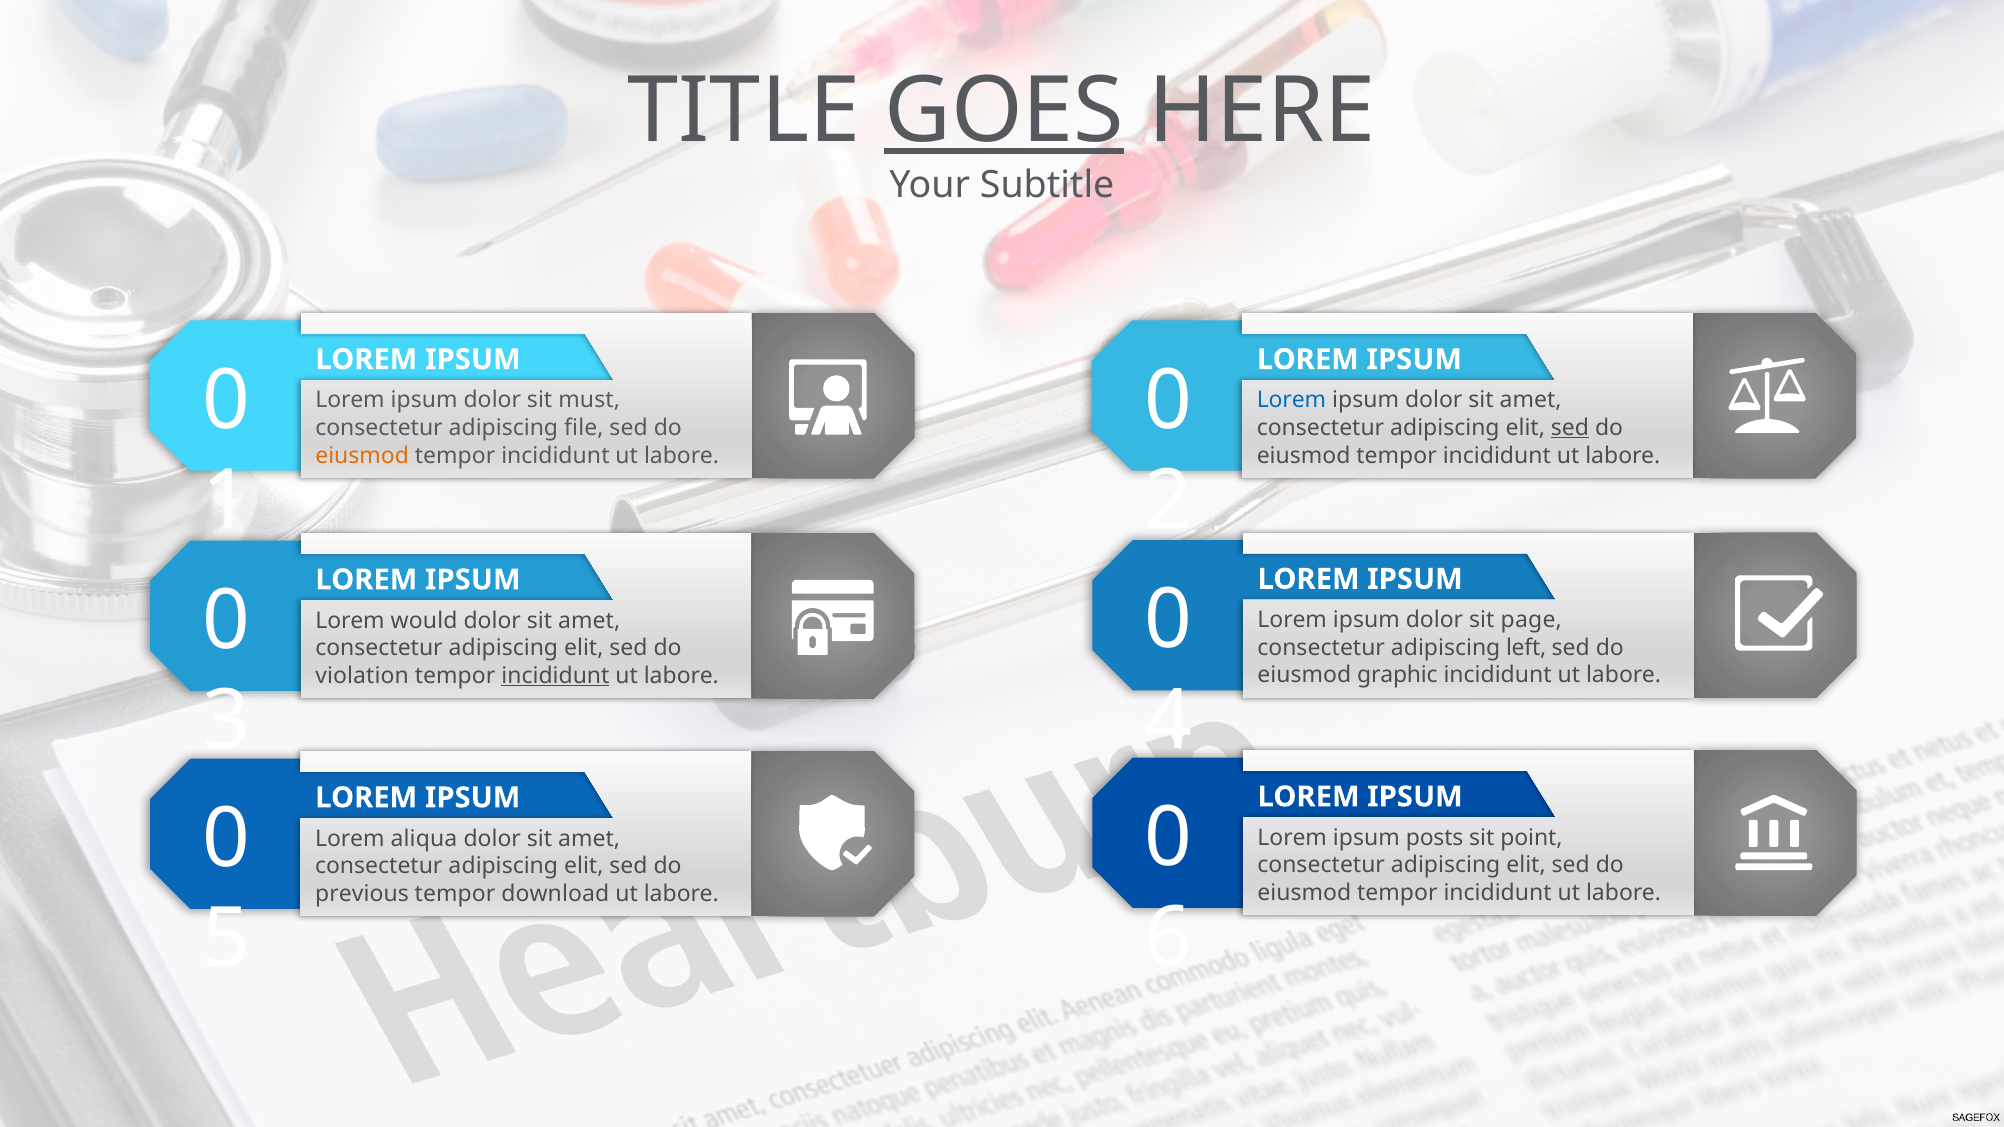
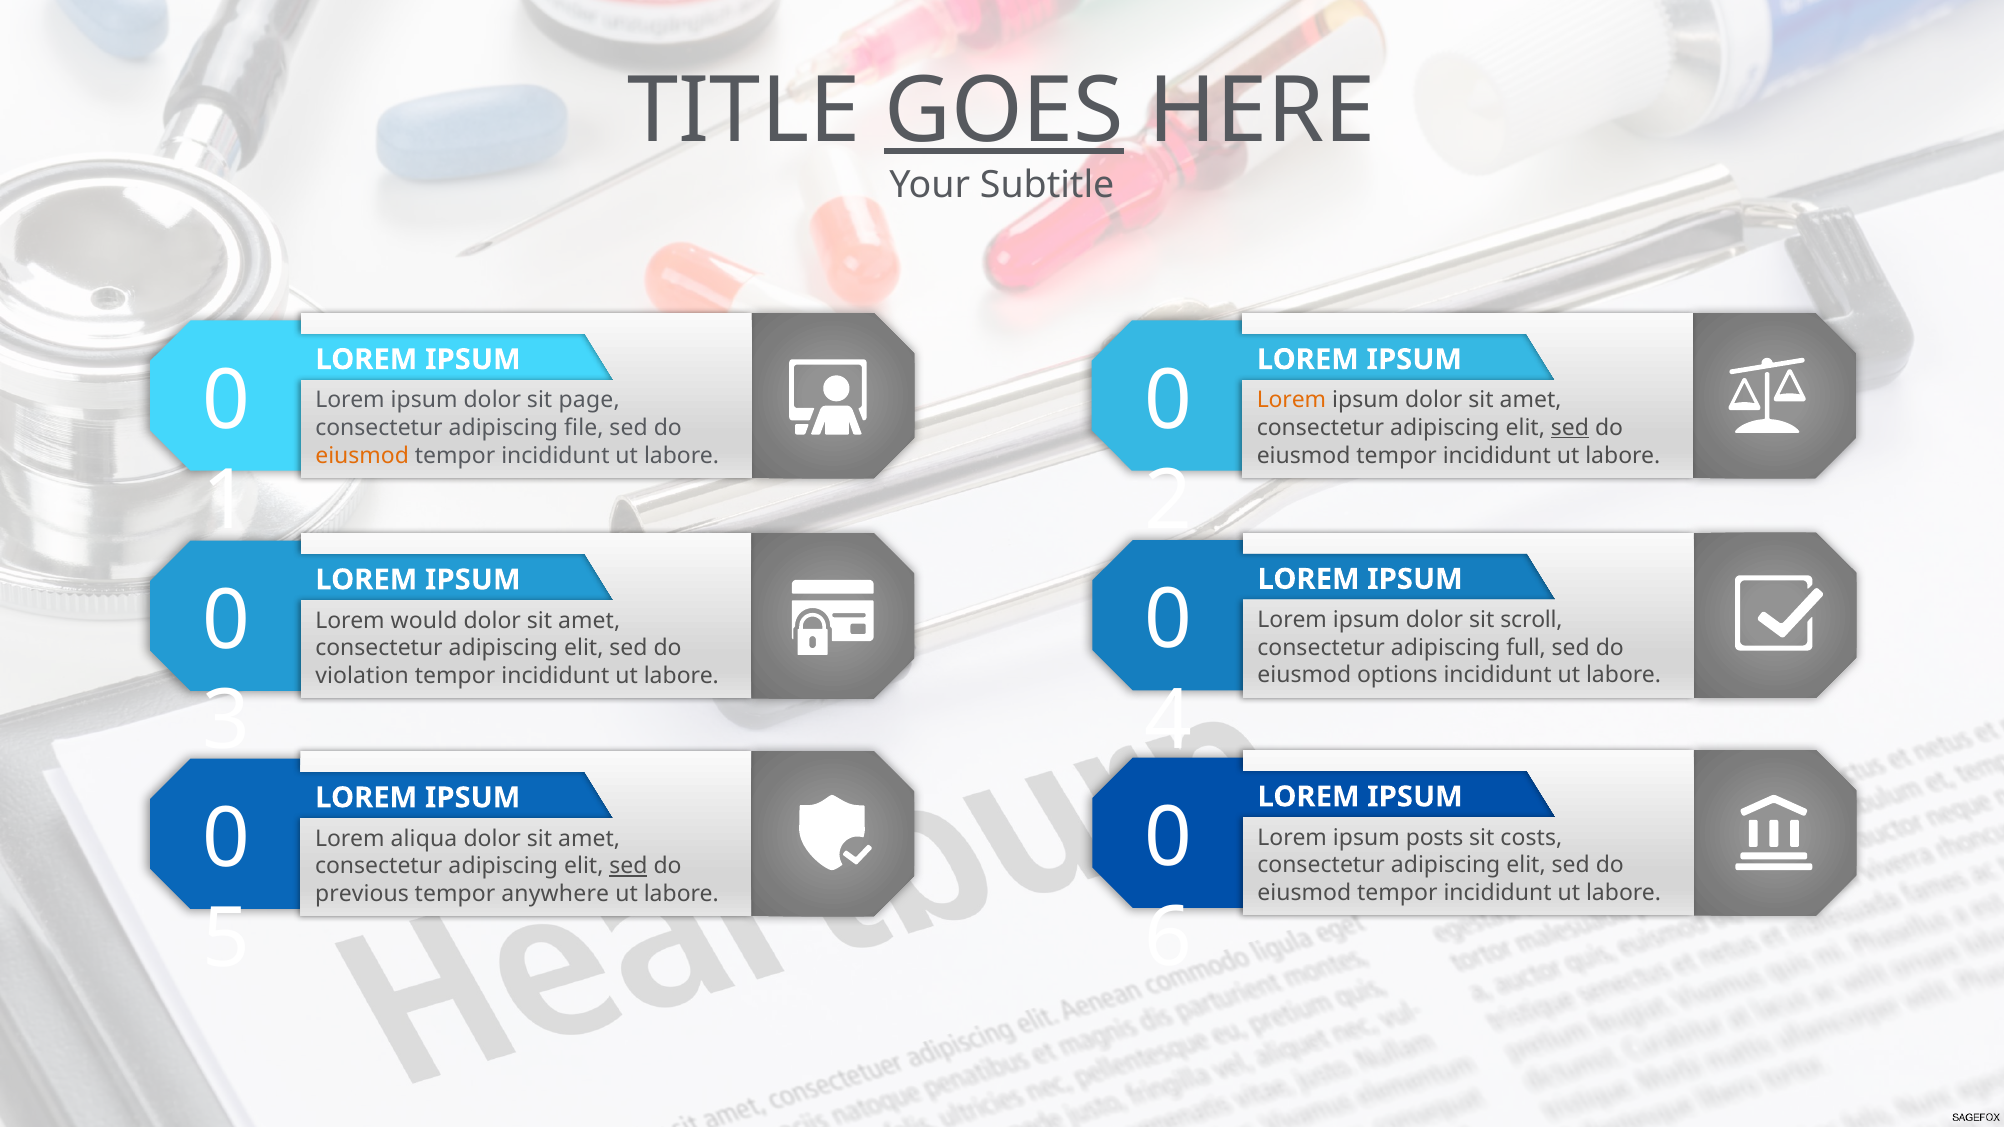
must: must -> page (589, 400)
Lorem colour: blue -> orange (1291, 400)
page: page -> scroll (1531, 620)
left: left -> full (1526, 648)
graphic: graphic -> options (1397, 675)
incididunt underline: present -> none (555, 676)
point: point -> costs (1531, 838)
sed underline: none -> present (628, 866)
download: download -> anywhere (555, 894)
